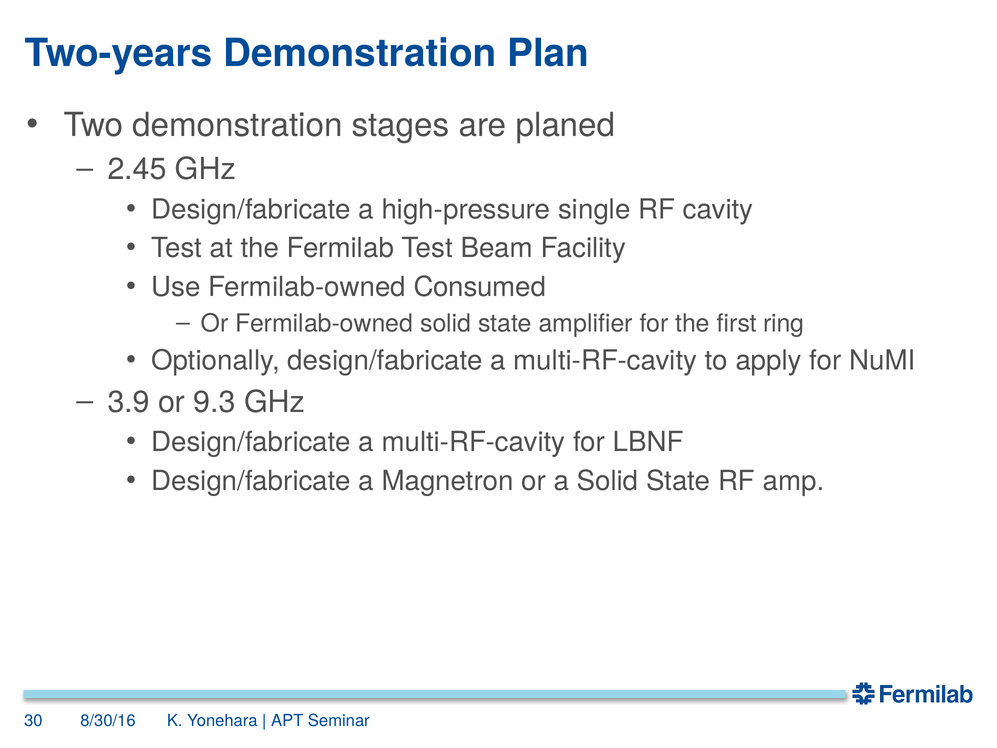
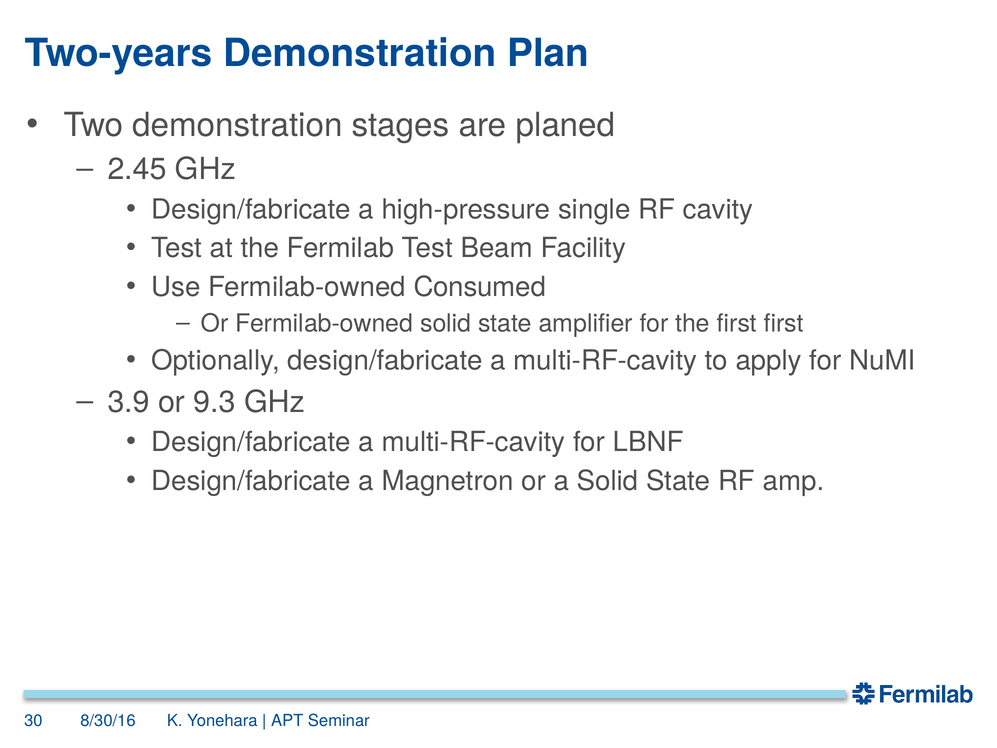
first ring: ring -> first (784, 323)
